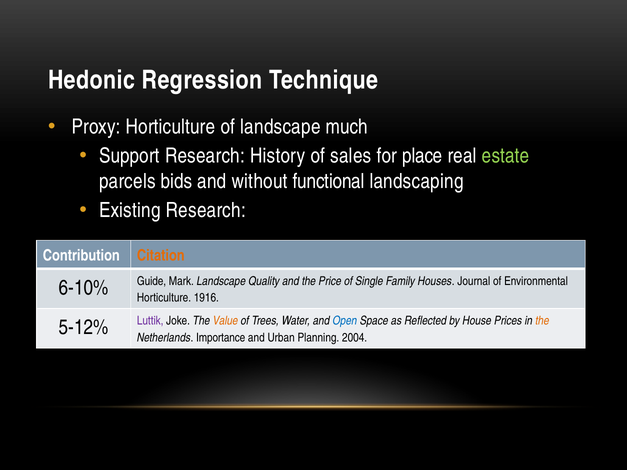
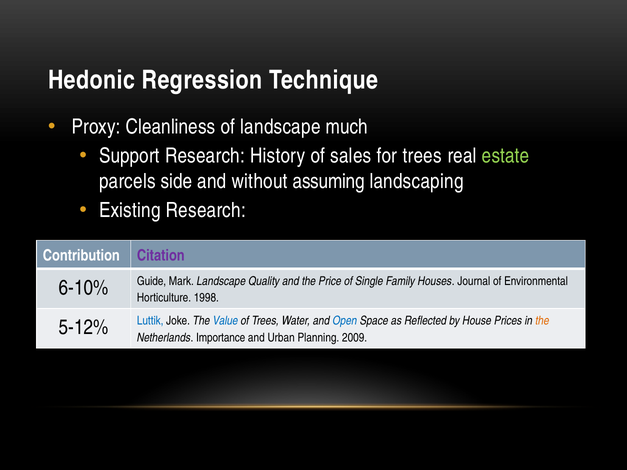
Proxy Horticulture: Horticulture -> Cleanliness (171, 127)
for place: place -> trees (422, 156)
bids: bids -> side (177, 181)
functional: functional -> assuming (329, 181)
Citation colour: orange -> purple (161, 256)
1916: 1916 -> 1998 (206, 298)
Luttik colour: purple -> blue (150, 321)
Value colour: orange -> blue (225, 321)
2004: 2004 -> 2009 (355, 338)
